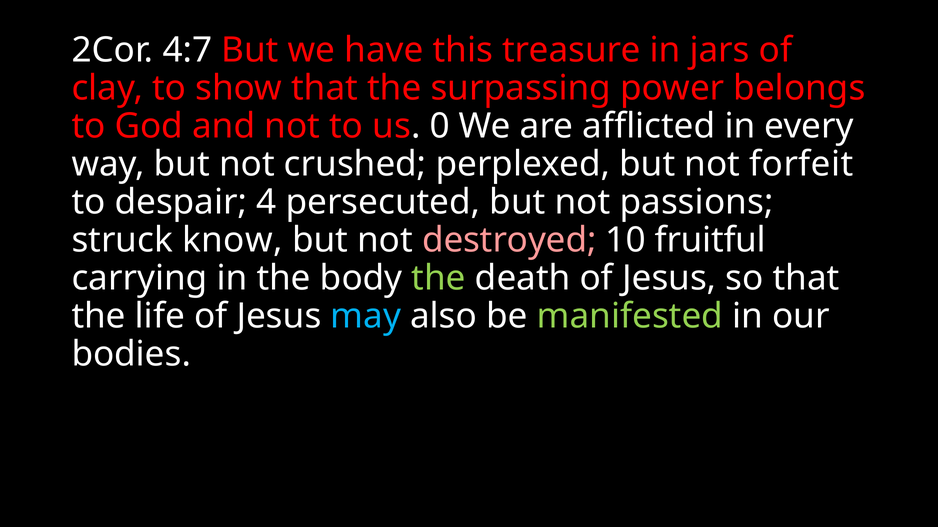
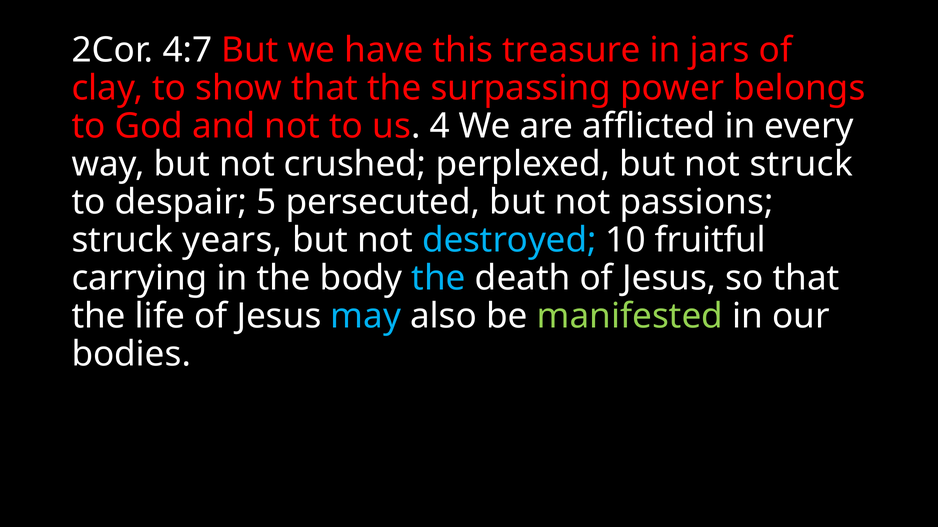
0: 0 -> 4 (440, 126)
not forfeit: forfeit -> struck (801, 164)
4: 4 -> 5 (266, 202)
know: know -> years (232, 240)
destroyed colour: pink -> light blue (509, 240)
the colour: light green -> light blue (439, 278)
